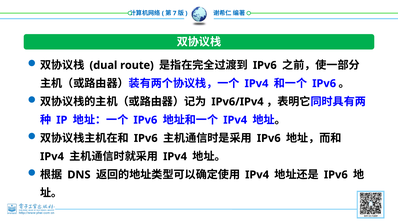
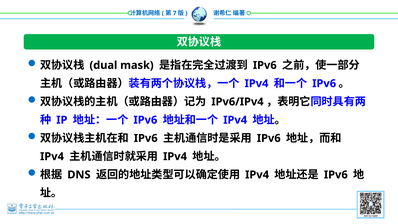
route: route -> mask (137, 65)
